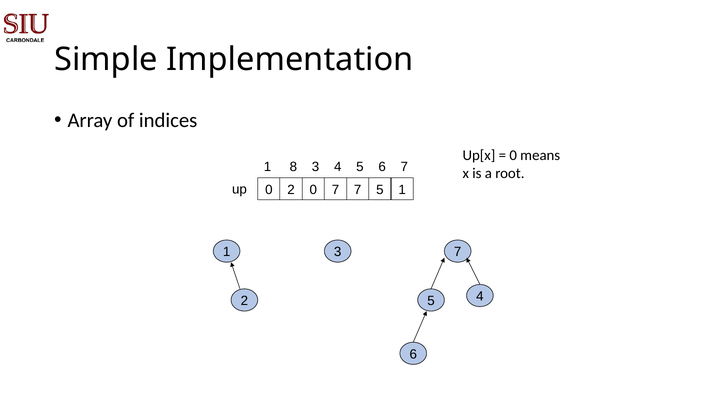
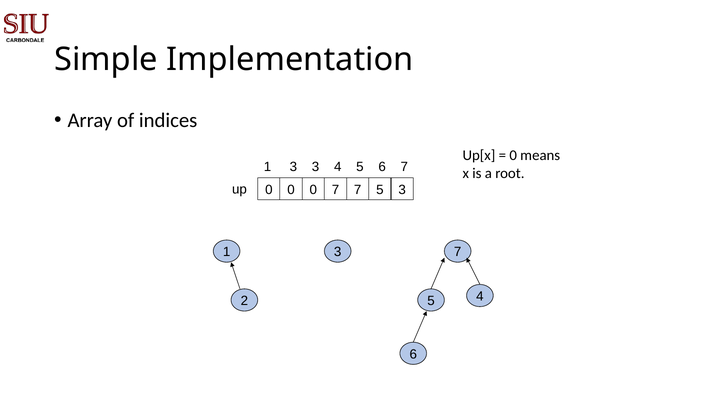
1 8: 8 -> 3 (293, 167)
2: 2 -> 0 (291, 190)
5 1: 1 -> 3 (402, 190)
